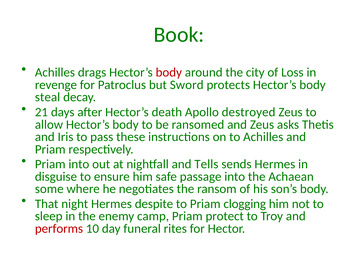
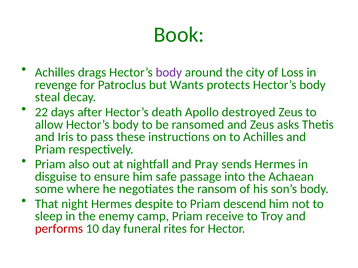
body colour: red -> purple (169, 73)
Sword: Sword -> Wants (187, 85)
21: 21 -> 22 (41, 112)
Priam into: into -> also (79, 164)
Tells: Tells -> Pray (206, 164)
clogging: clogging -> descend (245, 204)
protect: protect -> receive (225, 217)
